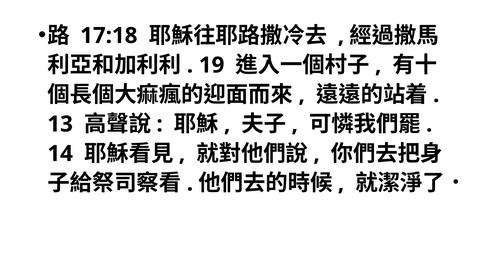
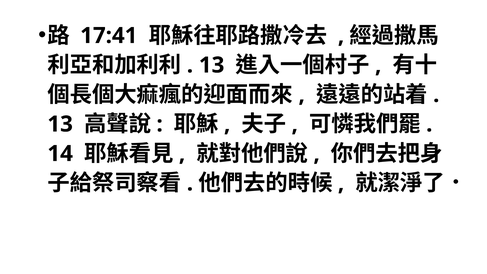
17:18: 17:18 -> 17:41 (109, 36)
19: 19 -> 13 (212, 65)
